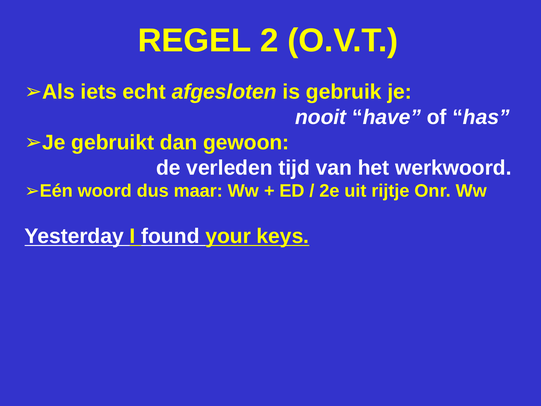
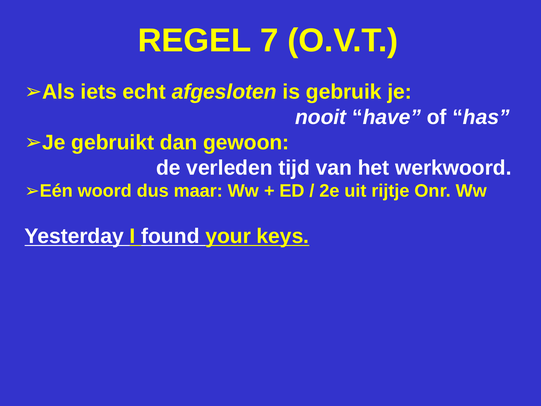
2: 2 -> 7 (269, 41)
